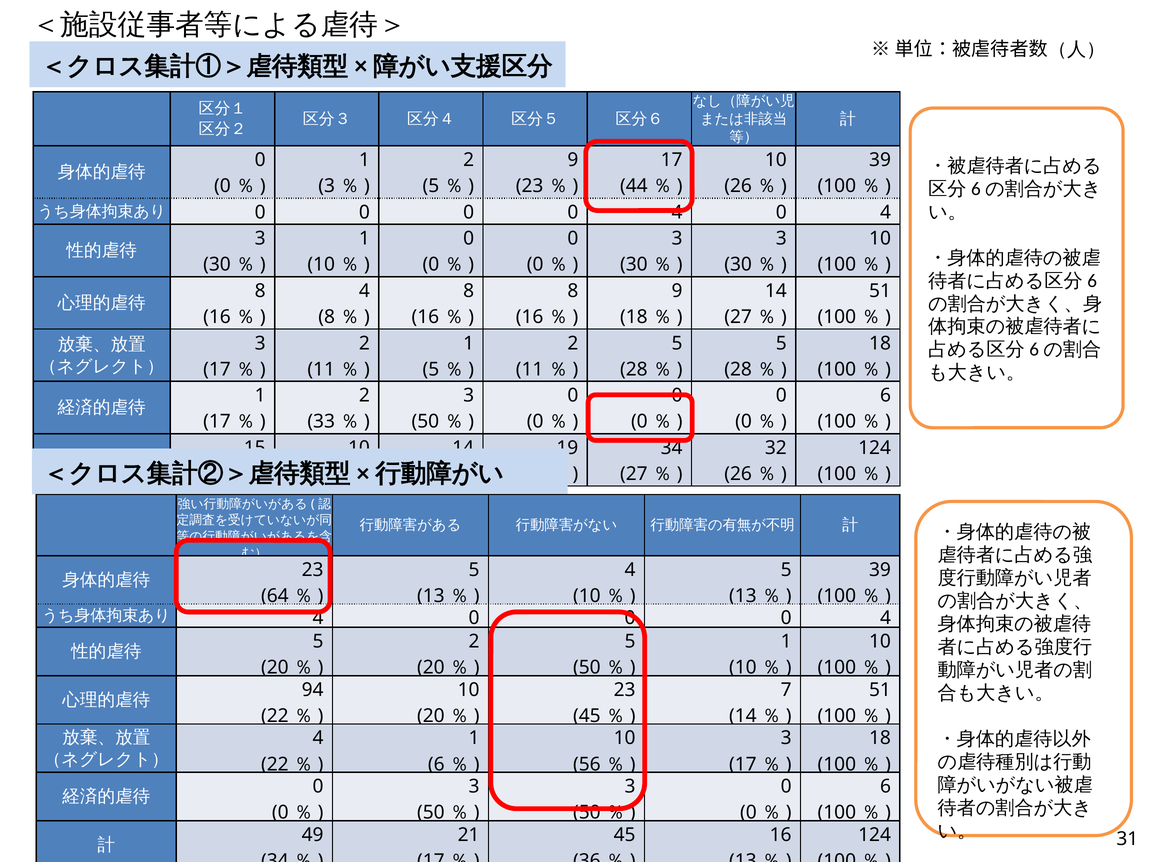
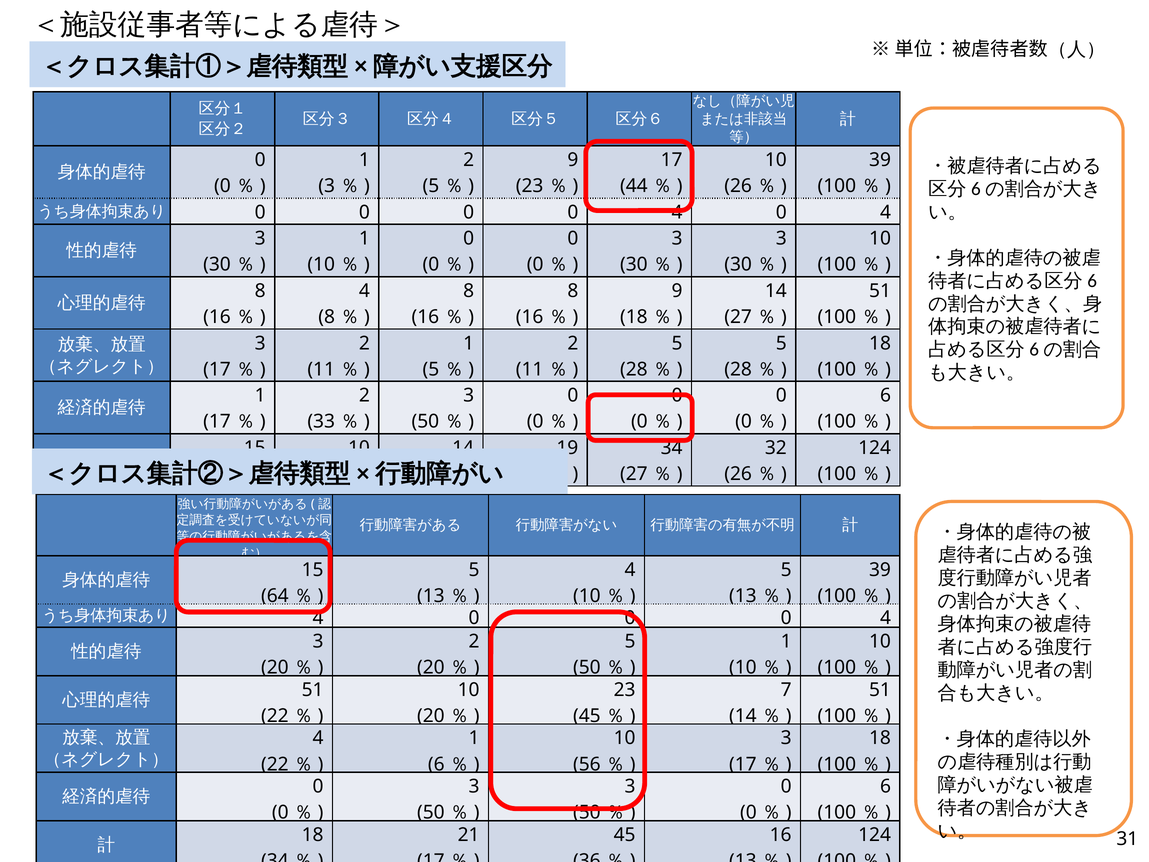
23: 23 -> 15 (313, 570)
5: 5 -> 3 (318, 641)
94: 94 -> 51 (313, 690)
49: 49 -> 18 (313, 835)
